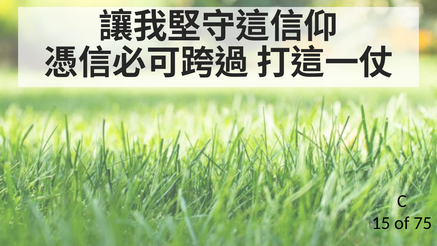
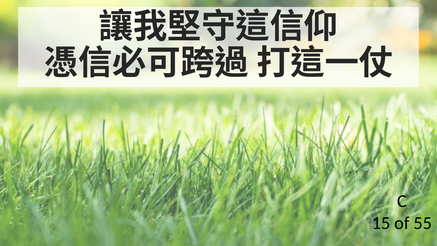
75: 75 -> 55 (423, 223)
